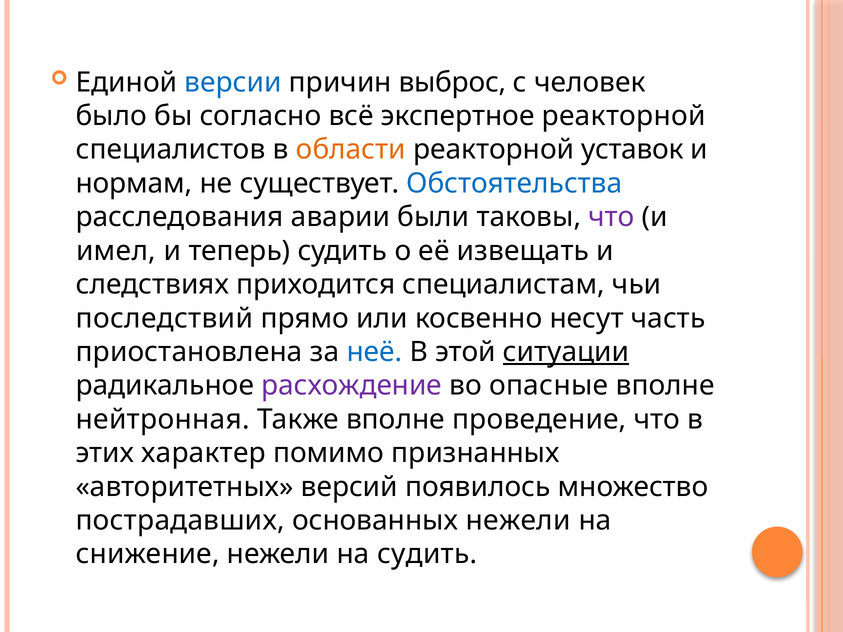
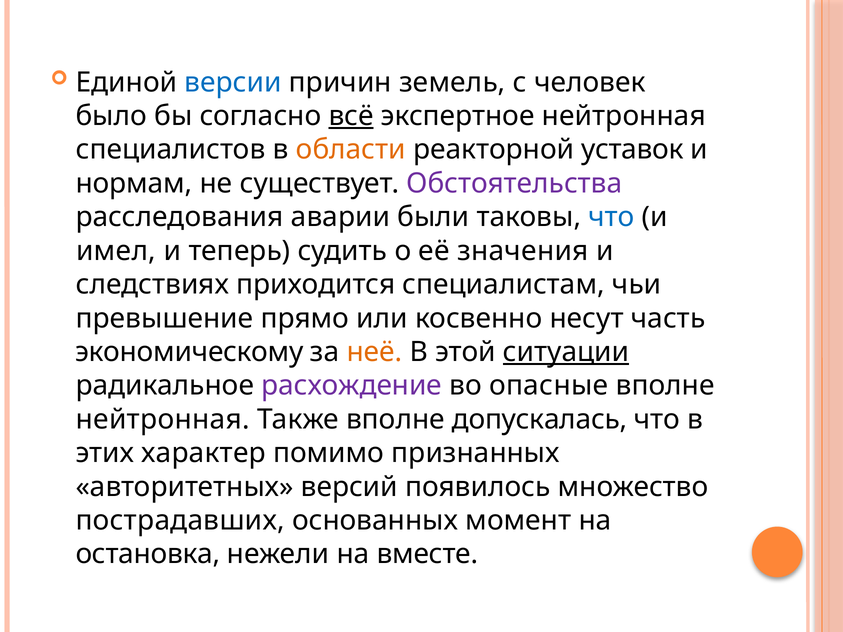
выброс: выброс -> земель (452, 82)
всё underline: none -> present (351, 116)
экспертное реакторной: реакторной -> нейтронная (624, 116)
Обстоятельства colour: blue -> purple (514, 183)
что colour: purple -> blue (611, 217)
извещать: извещать -> значения (523, 251)
последствий: последствий -> превышение (165, 318)
приостановлена: приостановлена -> экономическому (189, 352)
неё colour: blue -> orange (374, 352)
проведение: проведение -> допускалась (540, 420)
основанных нежели: нежели -> момент (518, 521)
снижение: снижение -> остановка (148, 554)
на судить: судить -> вместе (427, 554)
